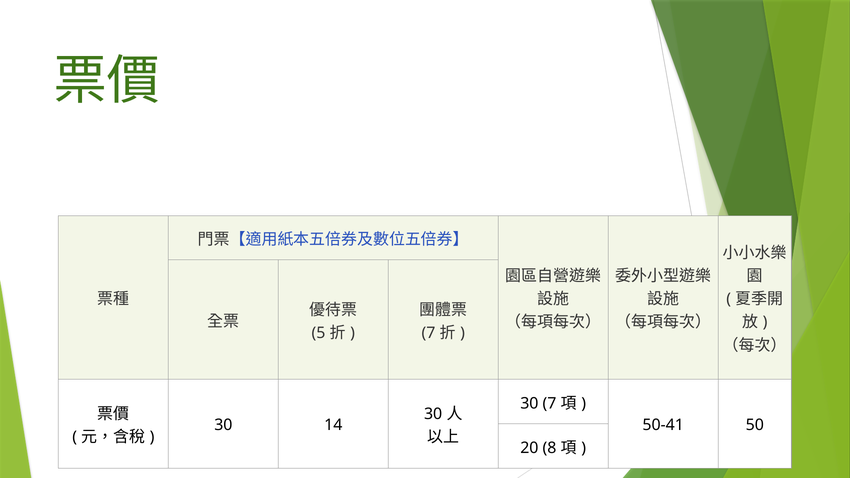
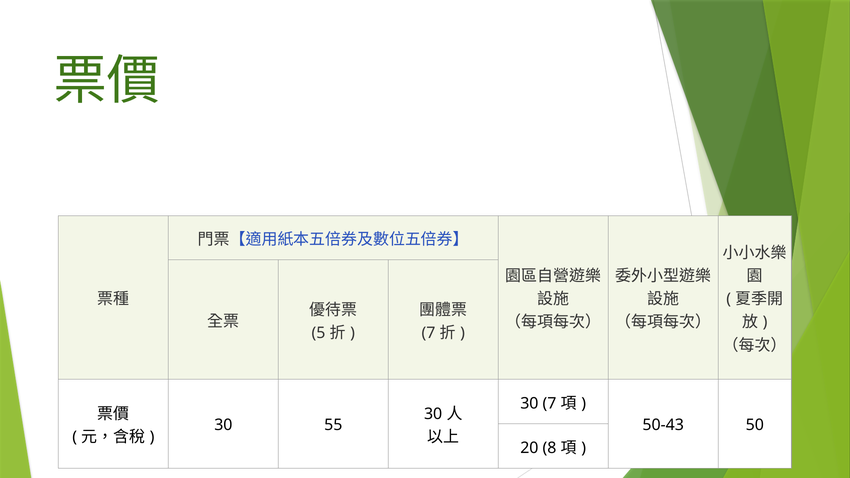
14: 14 -> 55 (333, 425)
50-41: 50-41 -> 50-43 (663, 425)
